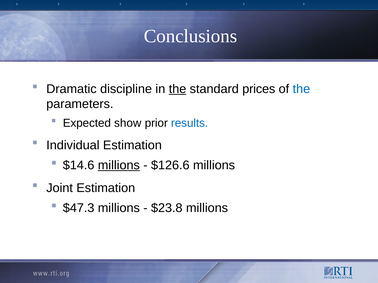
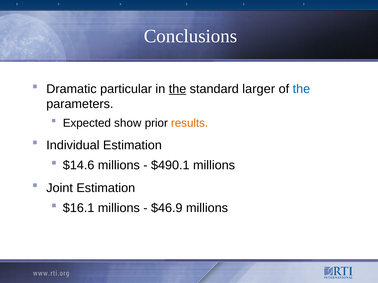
discipline: discipline -> particular (126, 89)
prices: prices -> larger (259, 89)
results colour: blue -> orange (190, 123)
millions underline: present -> none (119, 166)
$126.6: $126.6 -> $490.1 (170, 166)
$47.3: $47.3 -> $16.1 (79, 208)
$23.8: $23.8 -> $46.9 (167, 208)
